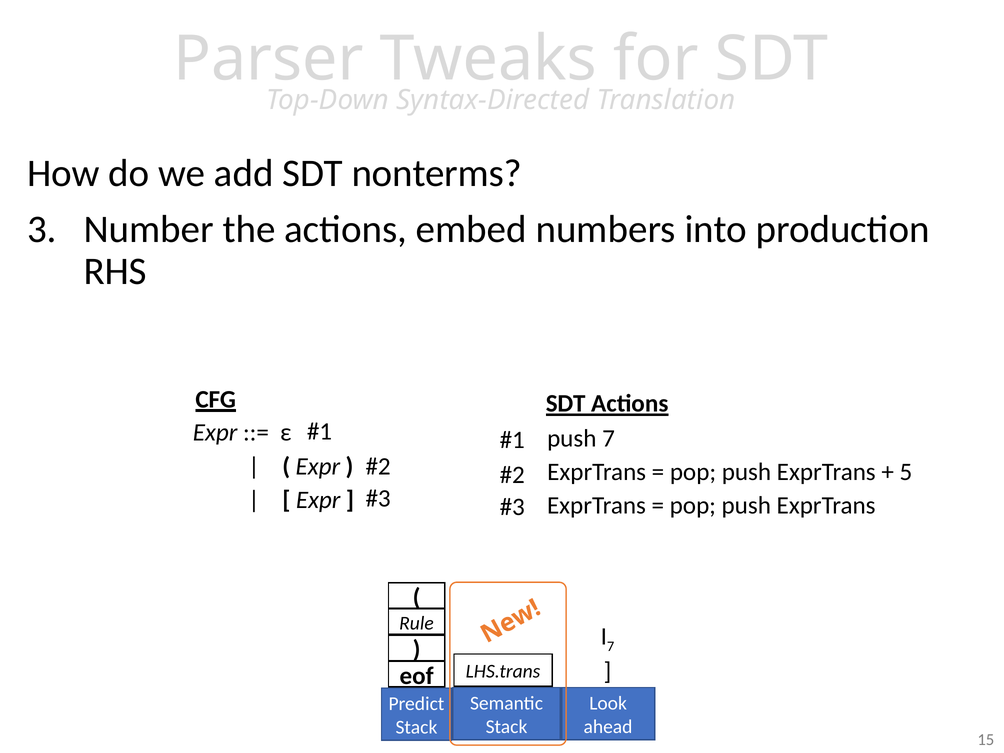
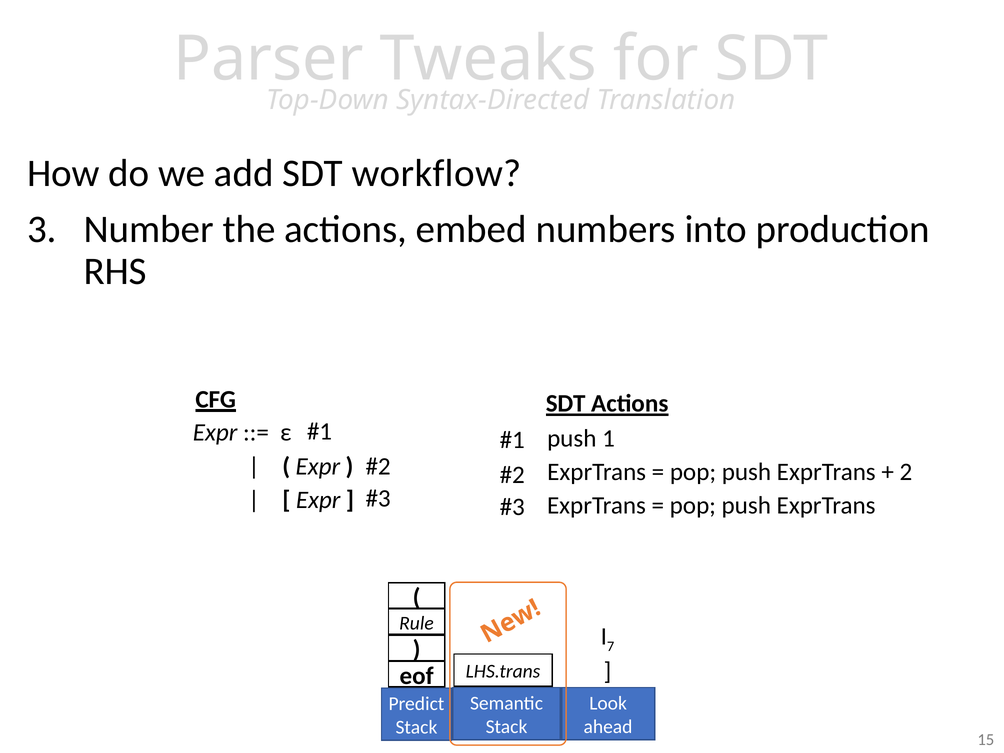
nonterms: nonterms -> workflow (436, 173)
push 7: 7 -> 1 (609, 438)
5: 5 -> 2 (906, 472)
